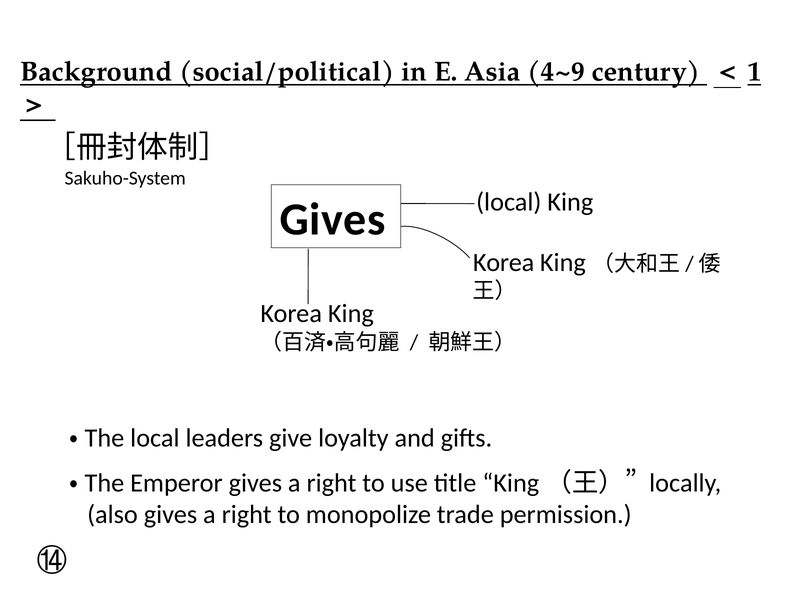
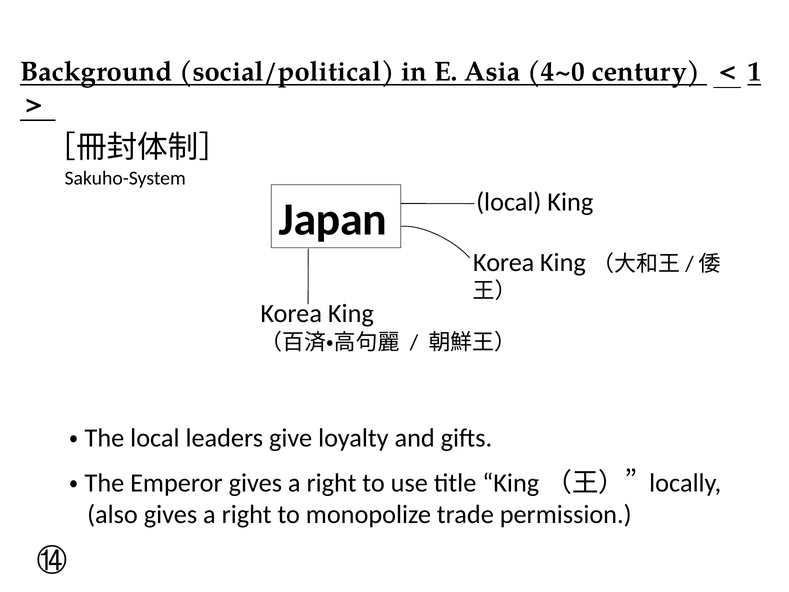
4~9: 4~9 -> 4~0 (556, 72)
Gives: Gives -> Japan (333, 220)
